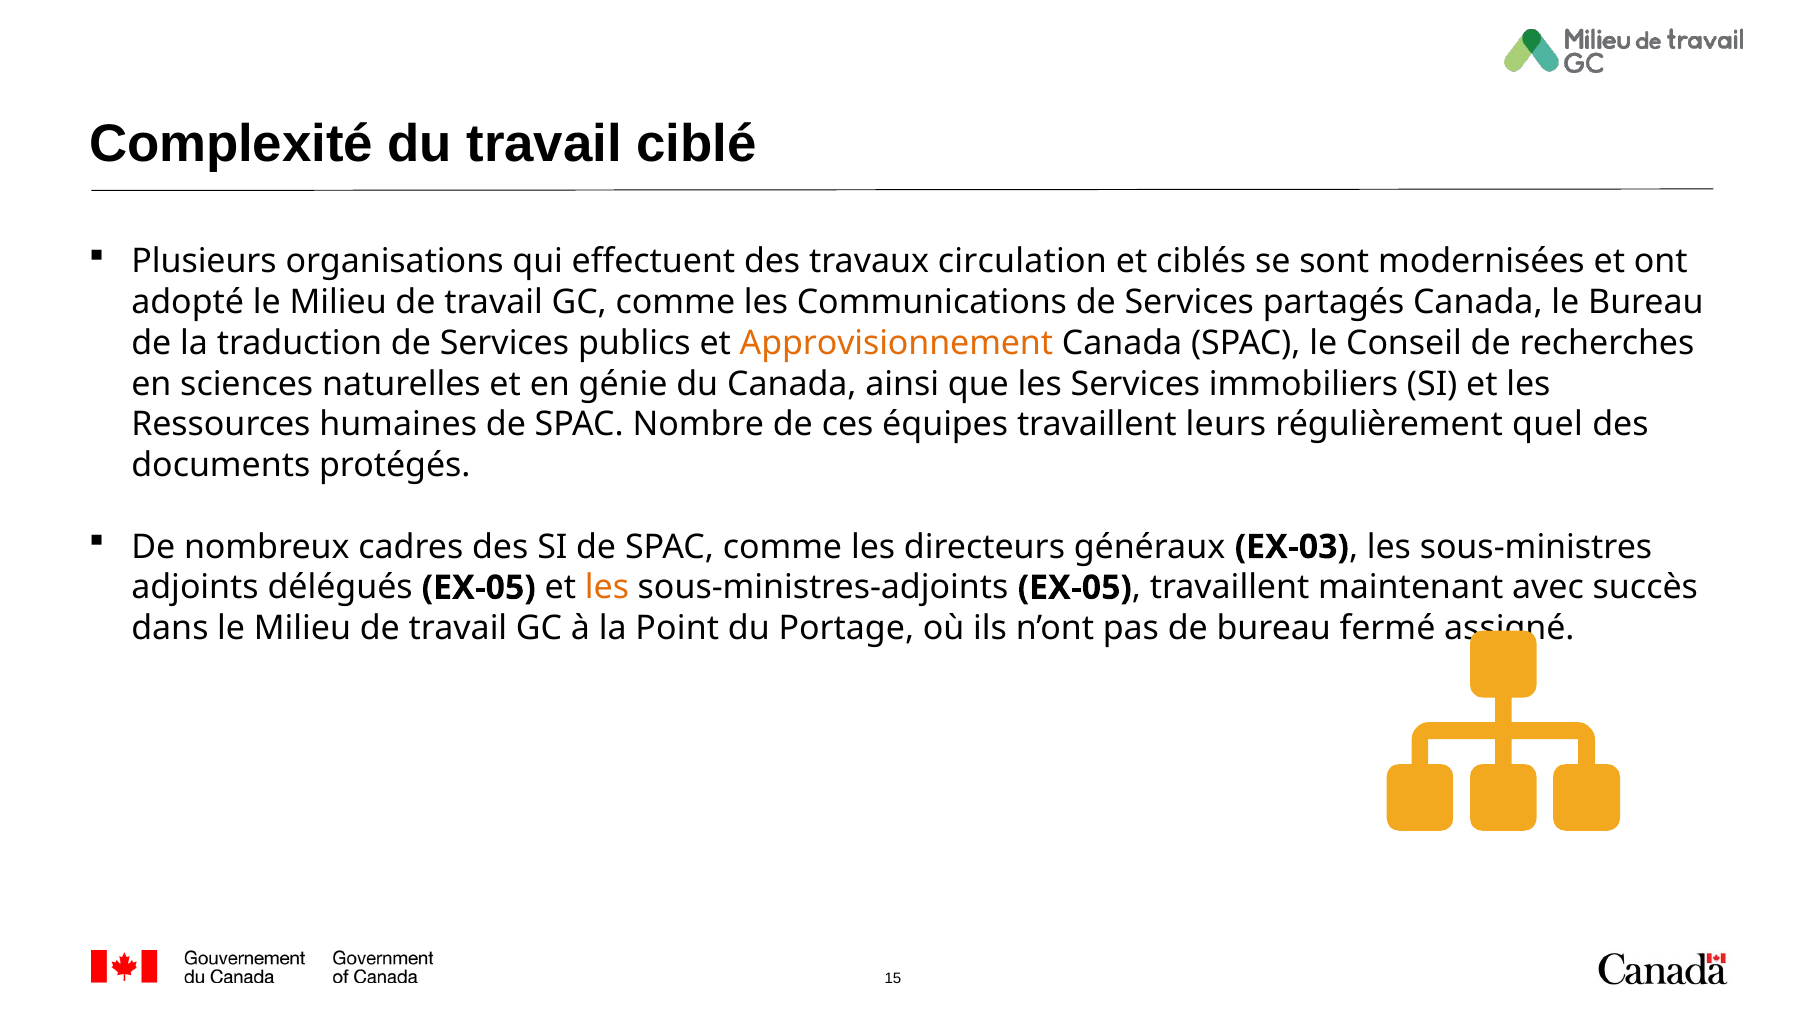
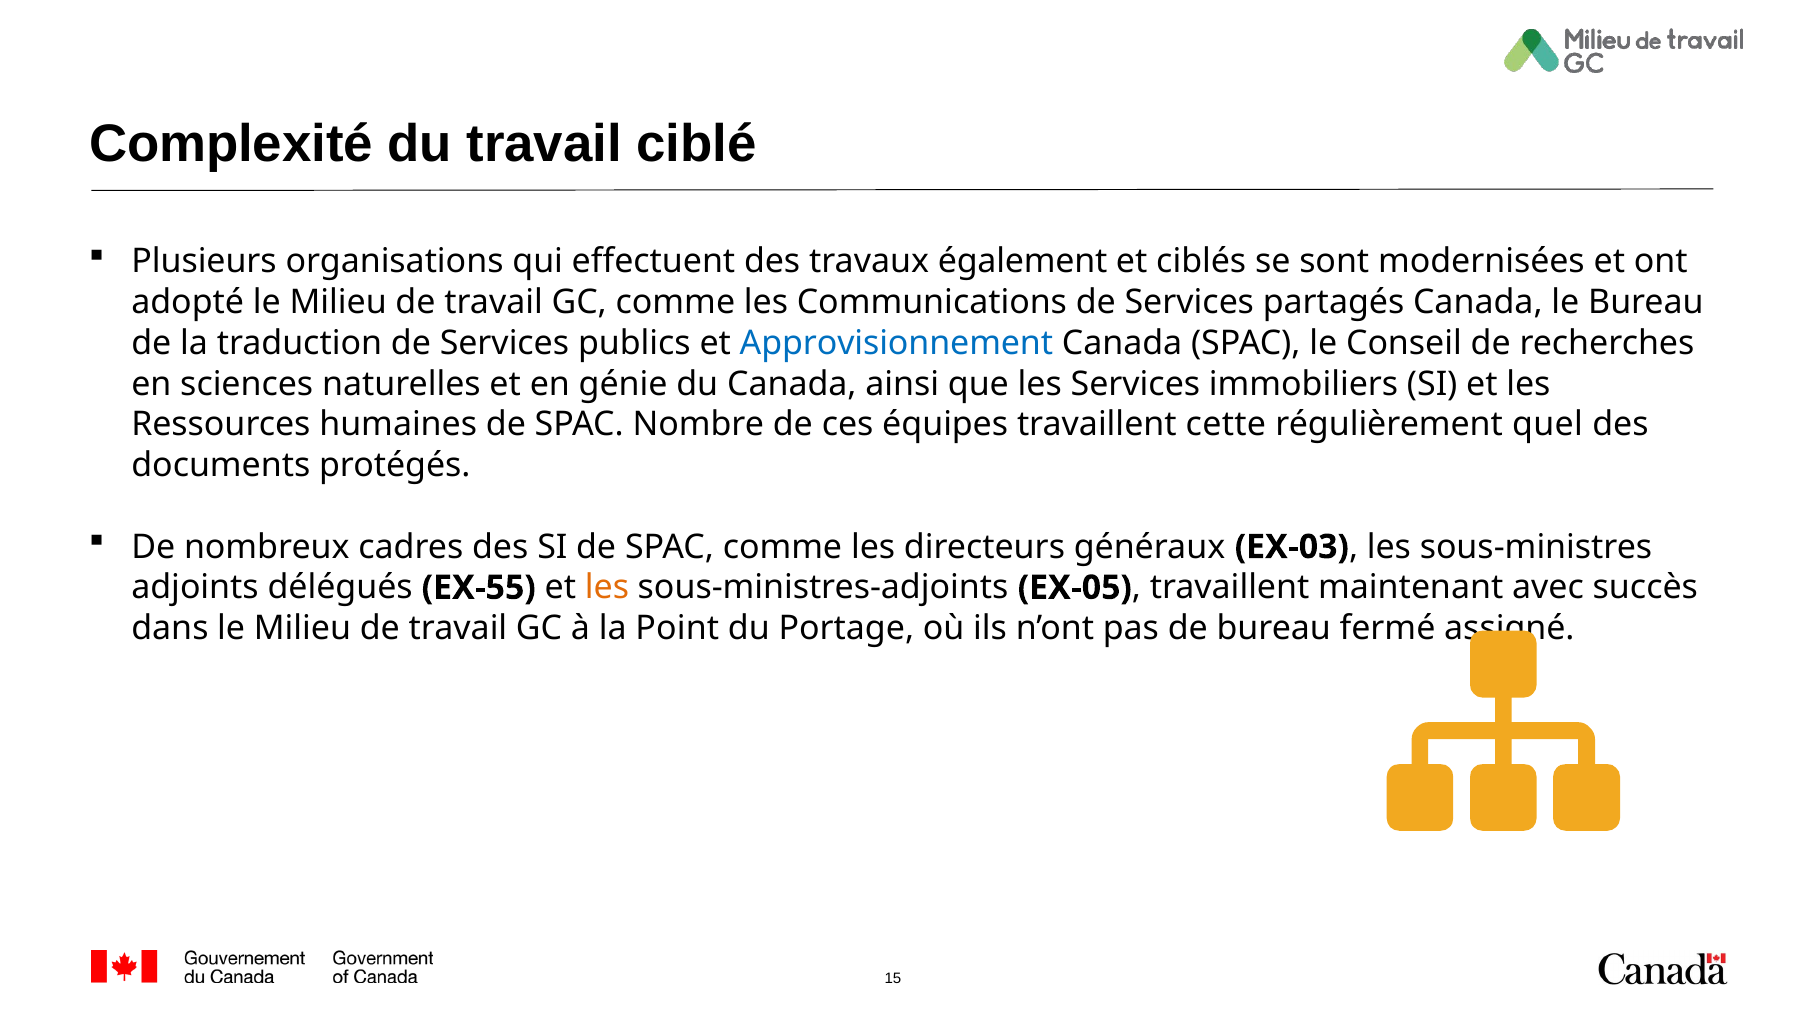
circulation: circulation -> également (1023, 262)
Approvisionnement colour: orange -> blue (896, 343)
leurs: leurs -> cette (1226, 424)
délégués EX-05: EX-05 -> EX-55 (479, 587)
